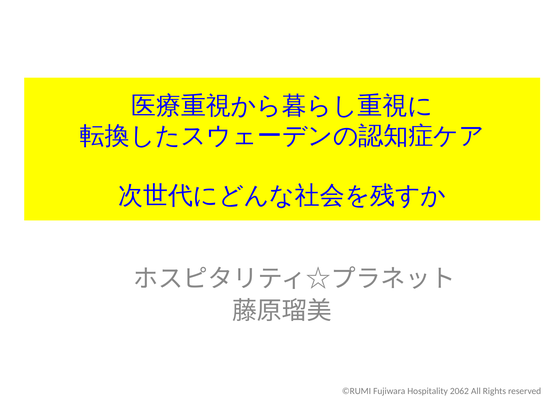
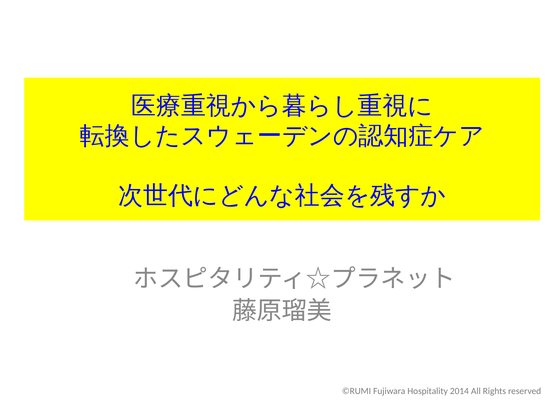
2062: 2062 -> 2014 (459, 391)
